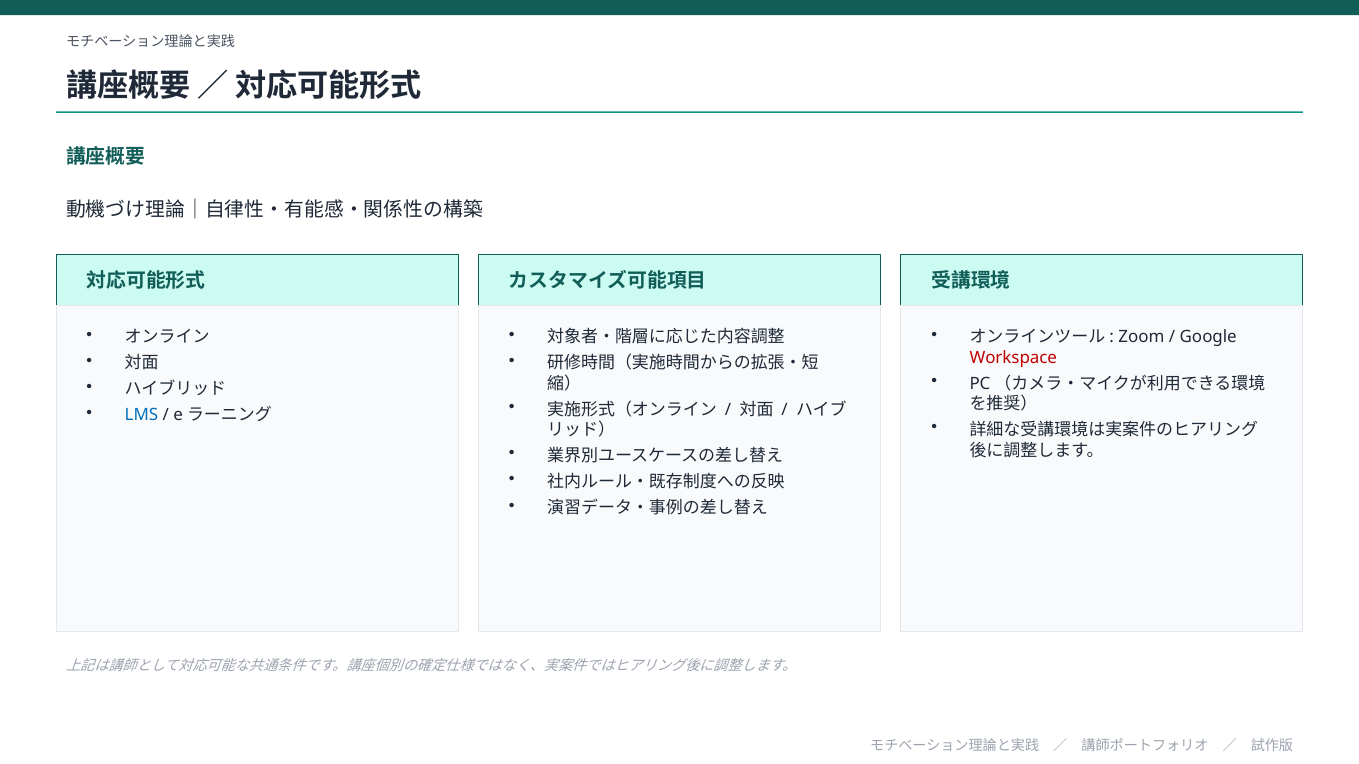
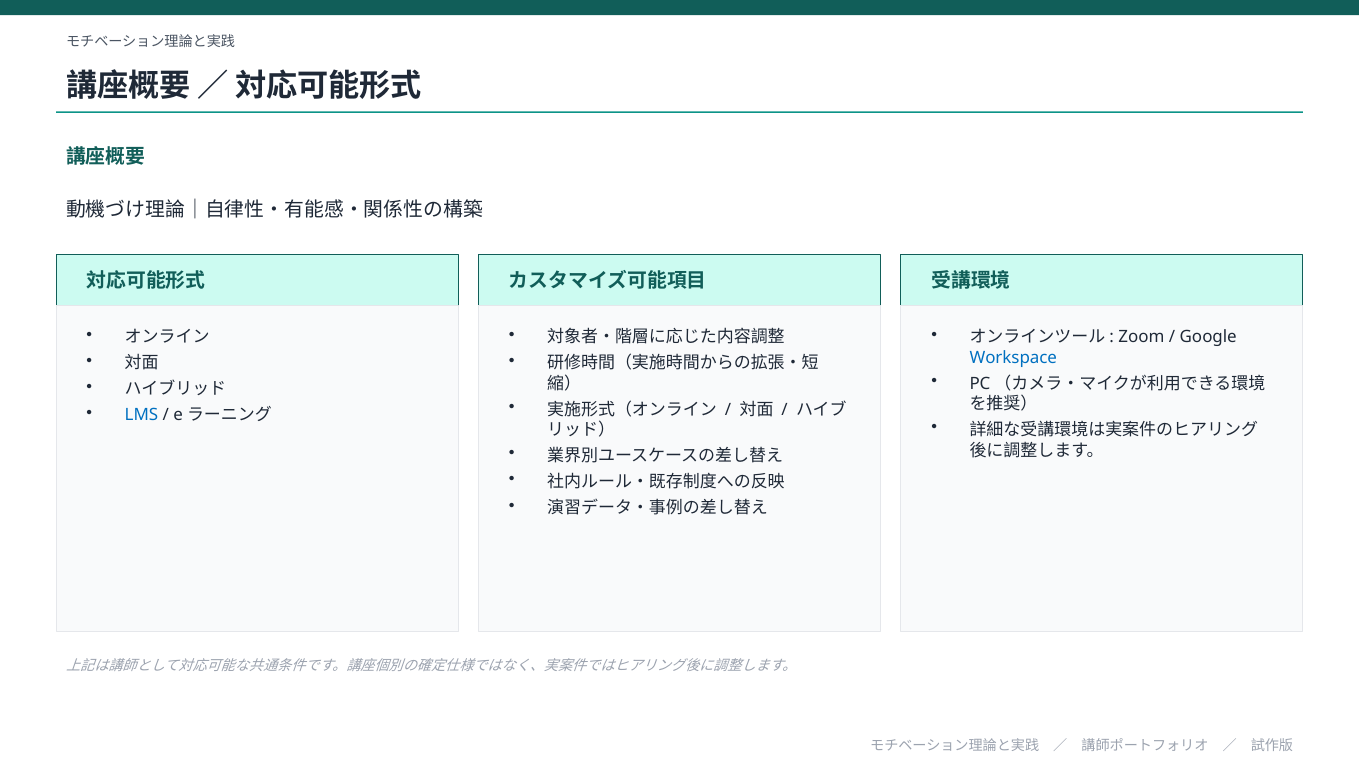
Workspace colour: red -> blue (1013, 358)
